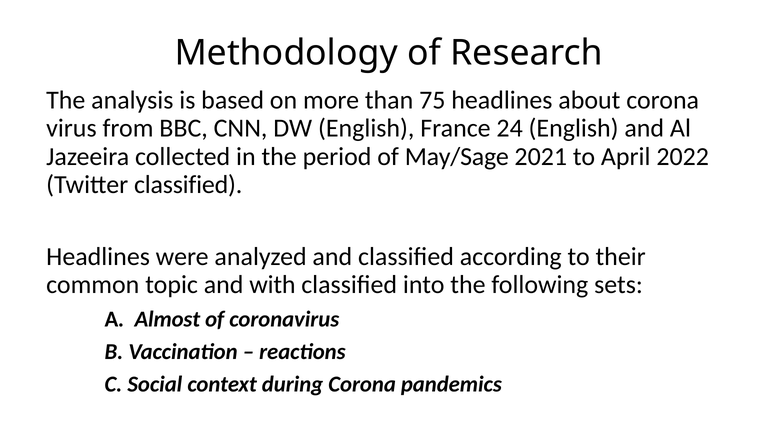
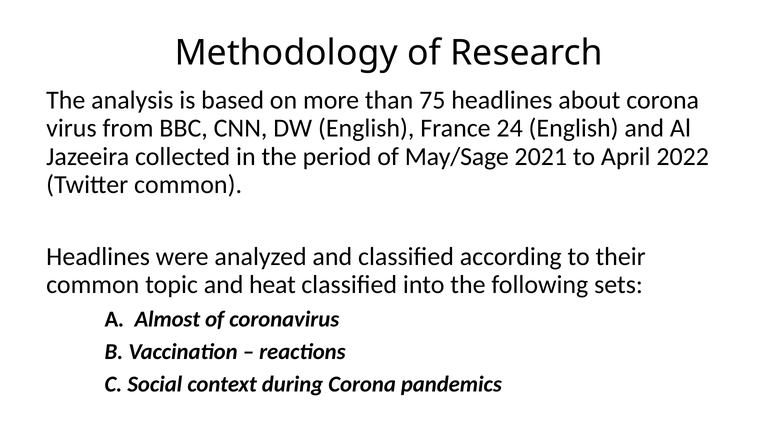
Twitter classified: classified -> common (188, 184)
with: with -> heat (272, 285)
